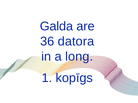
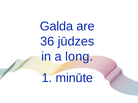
datora: datora -> jūdzes (76, 42)
kopīgs: kopīgs -> minūte (74, 78)
